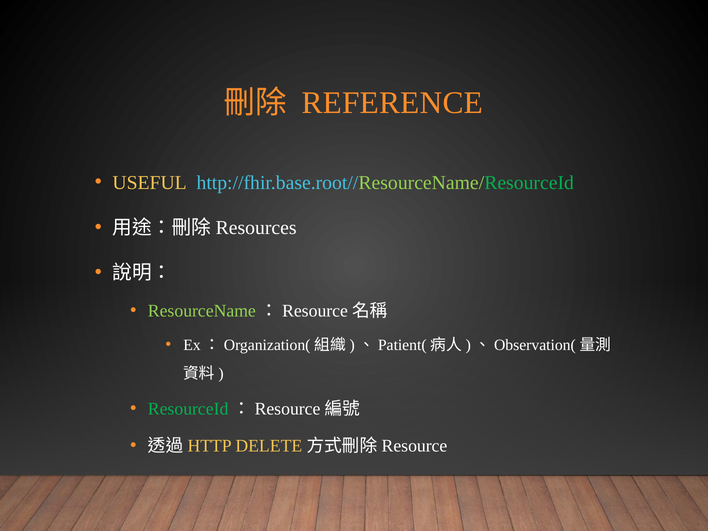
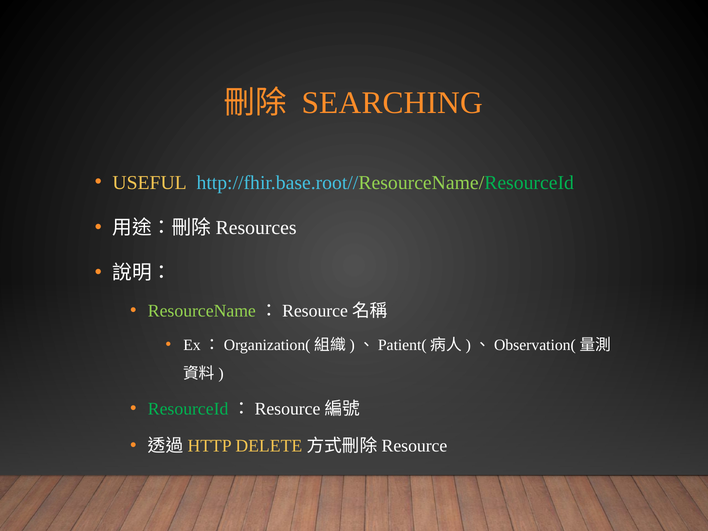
REFERENCE: REFERENCE -> SEARCHING (392, 103)
